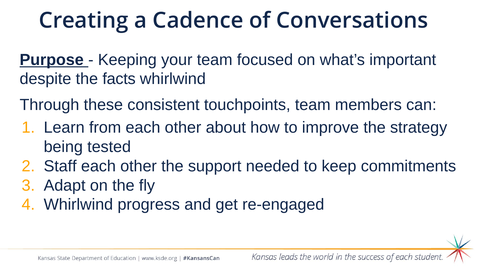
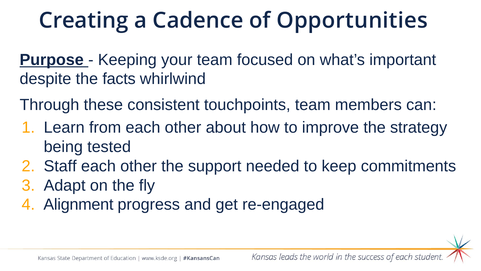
Conversations: Conversations -> Opportunities (352, 21)
Whirlwind: Whirlwind -> Alignment (78, 204)
